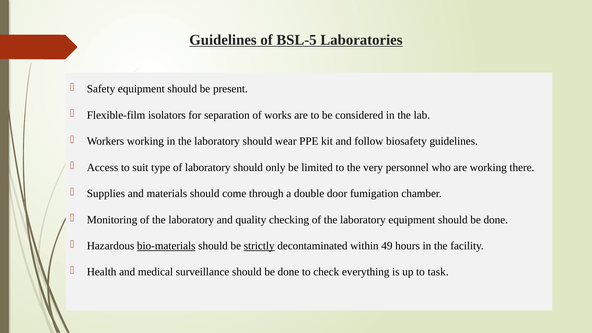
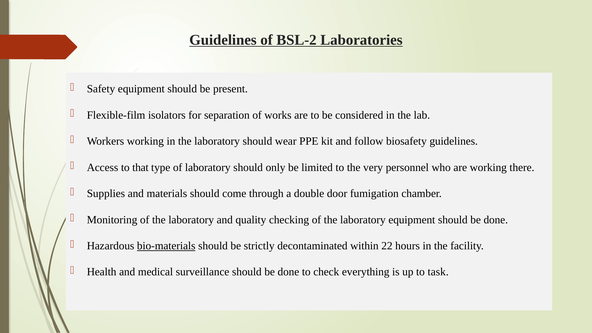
BSL-5: BSL-5 -> BSL-2 (296, 40)
suit: suit -> that (140, 167)
strictly underline: present -> none (259, 246)
49: 49 -> 22 (387, 246)
